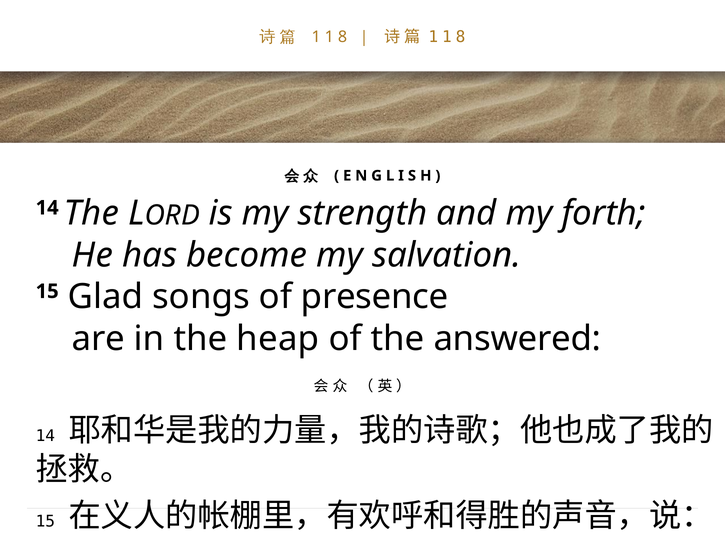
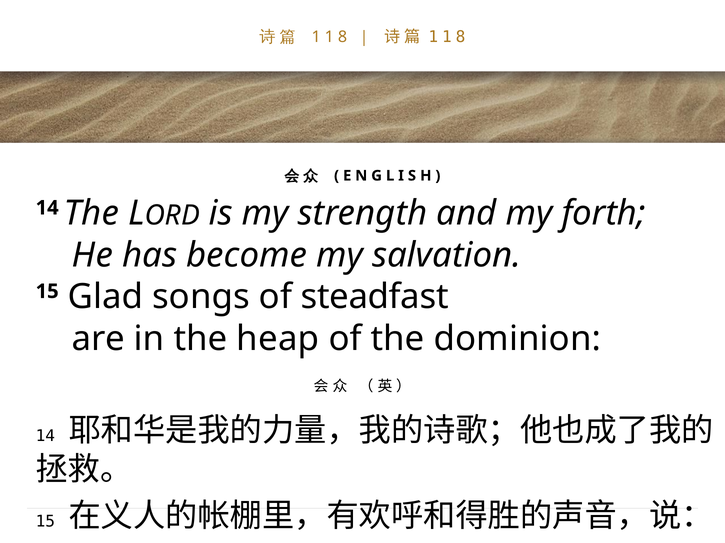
presence: presence -> steadfast (375, 297)
answered: answered -> dominion (517, 339)
